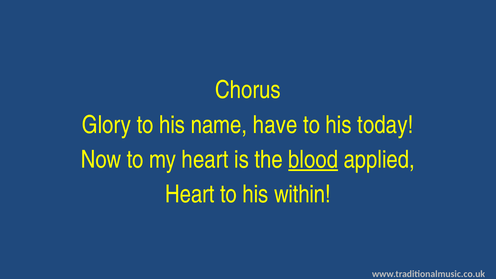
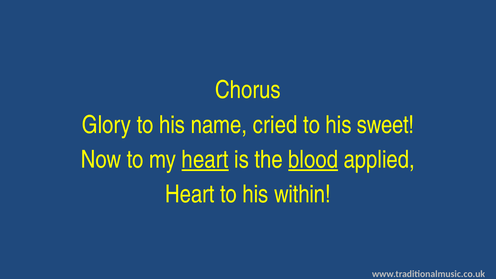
have: have -> cried (275, 125)
today: today -> sweet (386, 125)
heart underline: none -> present (205, 160)
